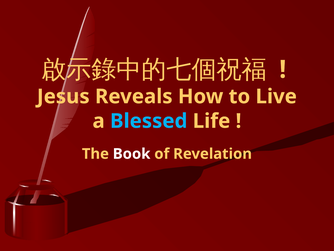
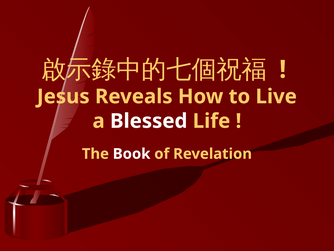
Blessed colour: light blue -> white (149, 121)
